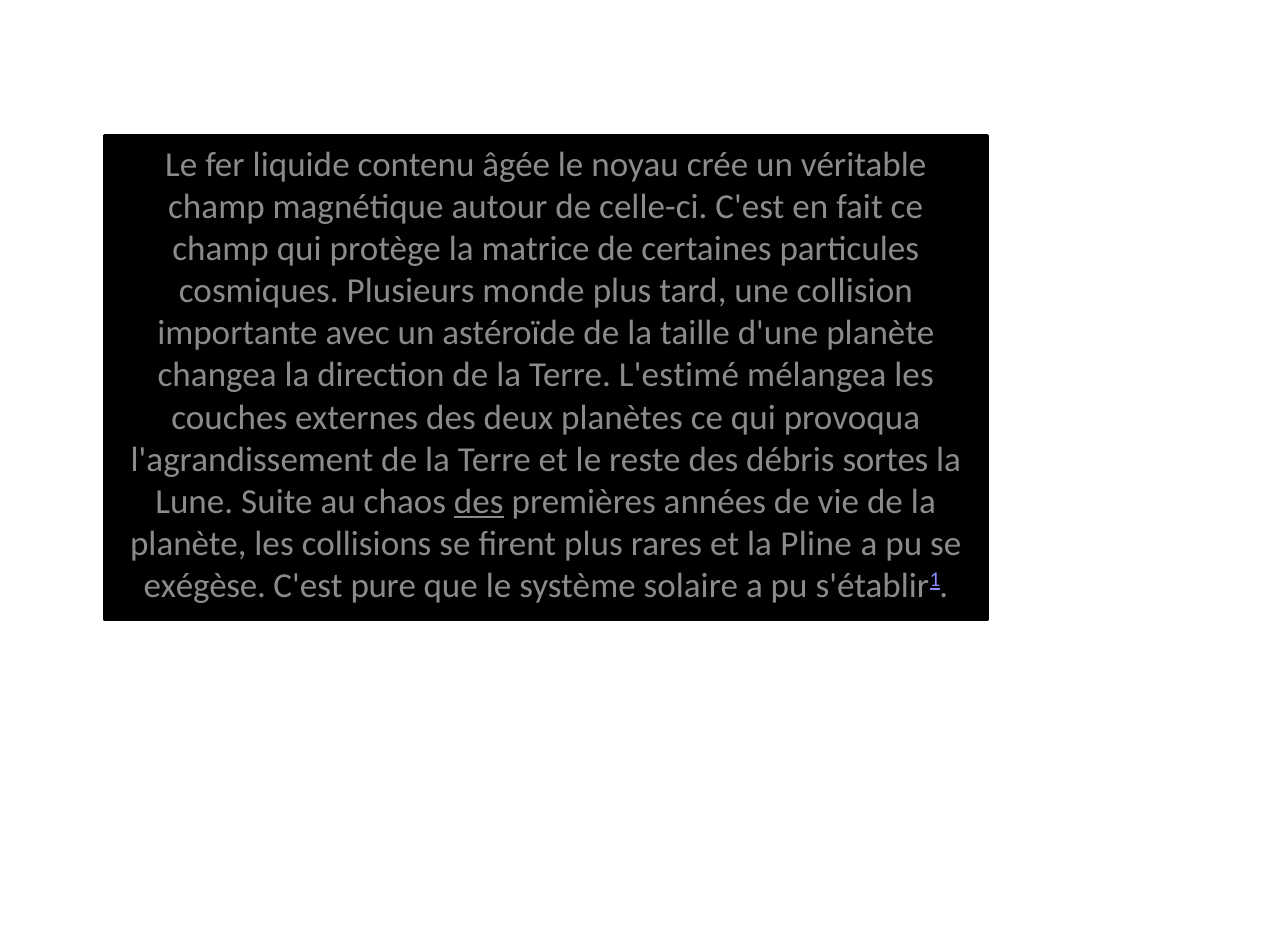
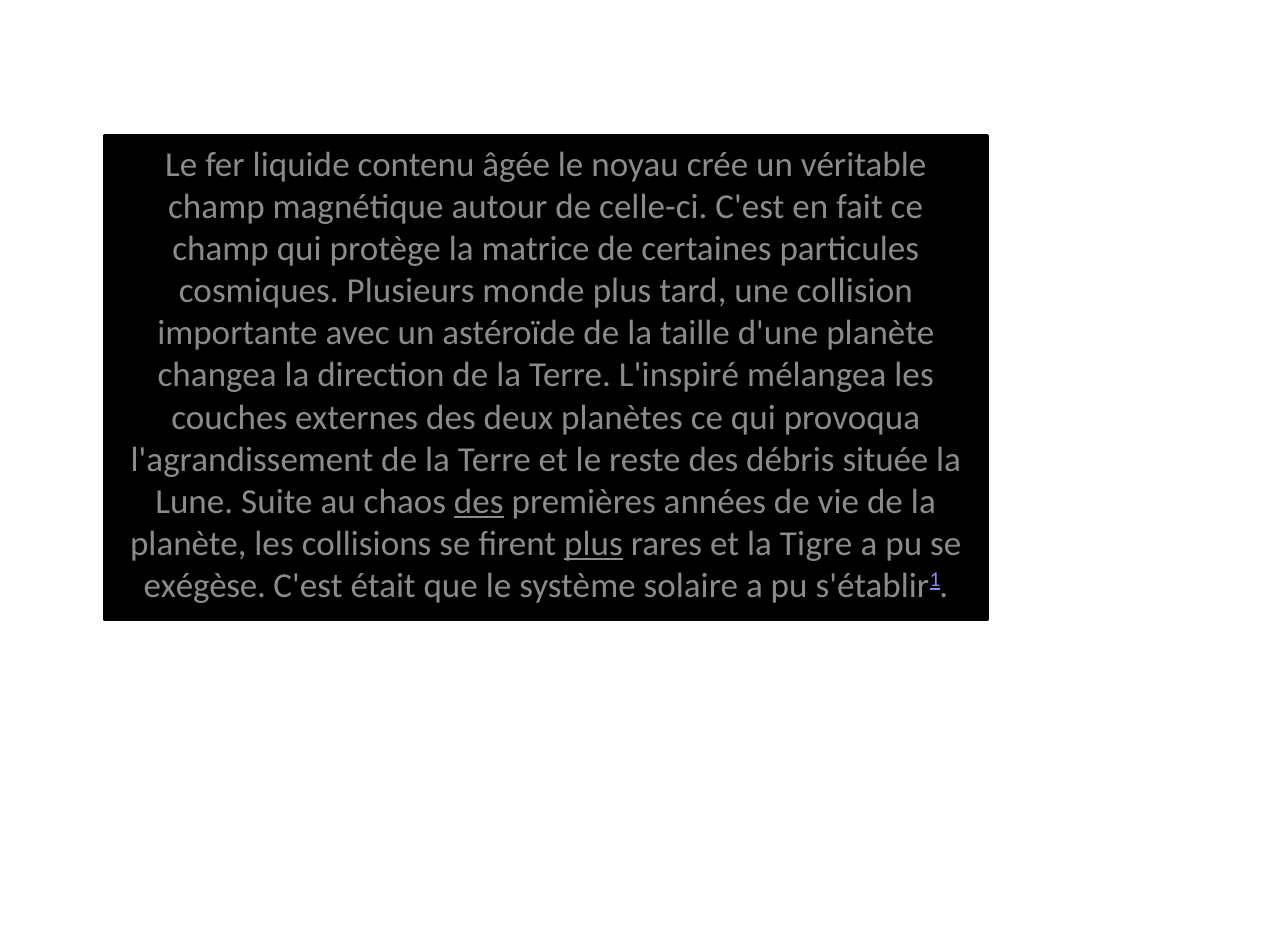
L'estimé: L'estimé -> L'inspiré (679, 376)
sortes: sortes -> située (885, 460)
plus underline: none -> present (593, 544)
Pline: Pline -> Tigre (816, 544)
pure: pure -> était (383, 586)
